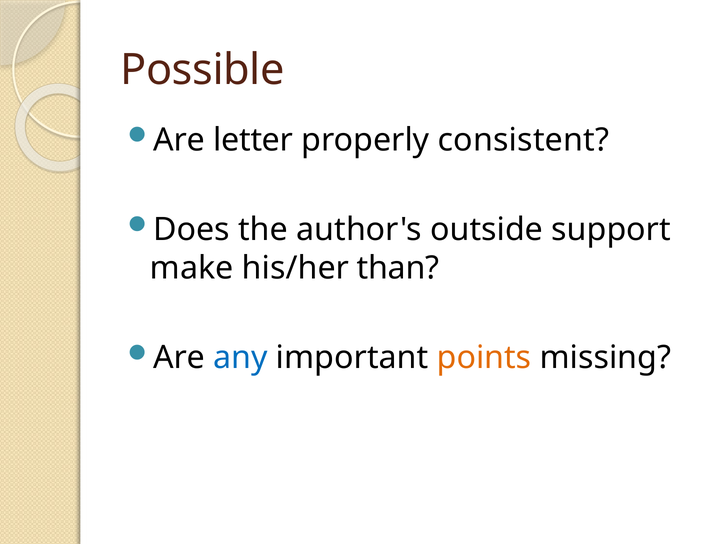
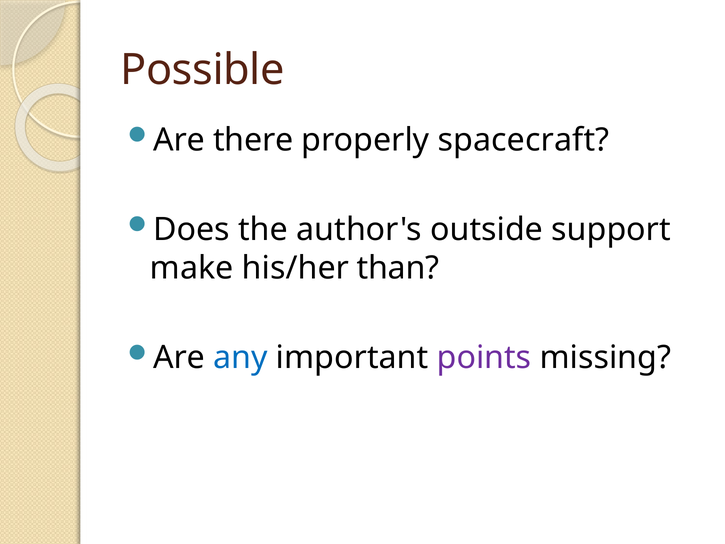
letter: letter -> there (253, 140)
consistent: consistent -> spacecraft (524, 140)
points colour: orange -> purple (484, 358)
